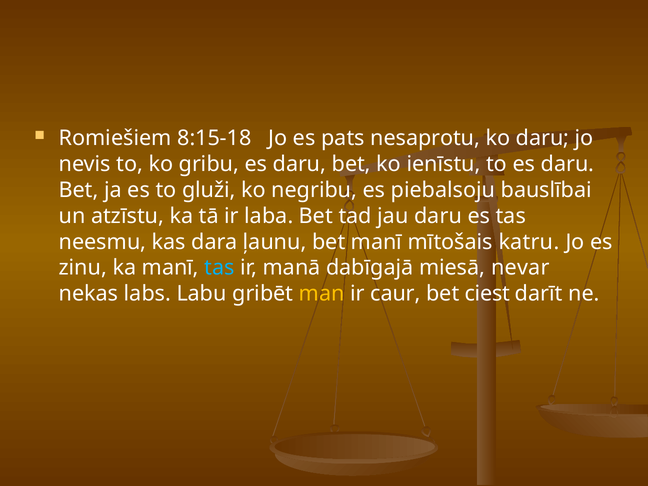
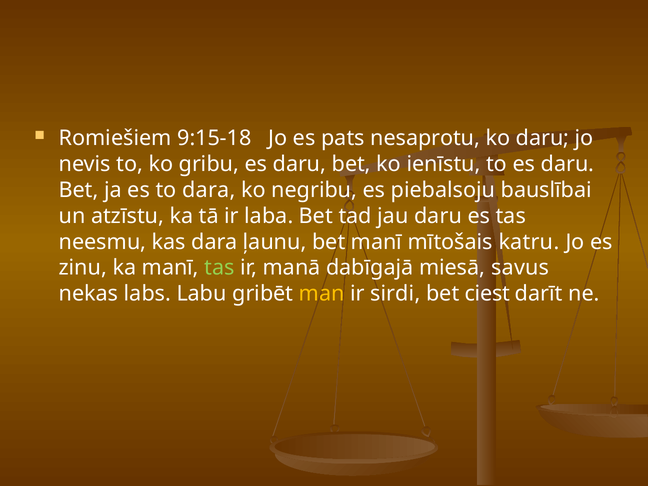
8:15-18: 8:15-18 -> 9:15-18 (214, 138)
to gluži: gluži -> dara (209, 190)
tas colour: light blue -> light green (220, 268)
nevar: nevar -> savus (520, 268)
caur: caur -> sirdi (395, 294)
